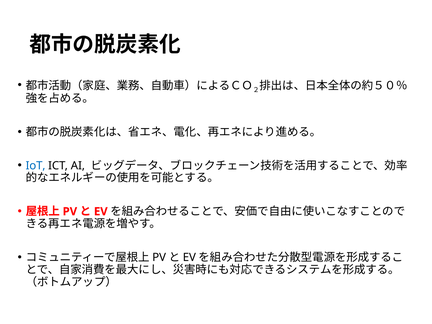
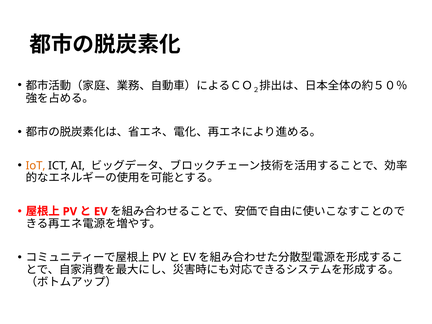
IoT colour: blue -> orange (36, 166)
